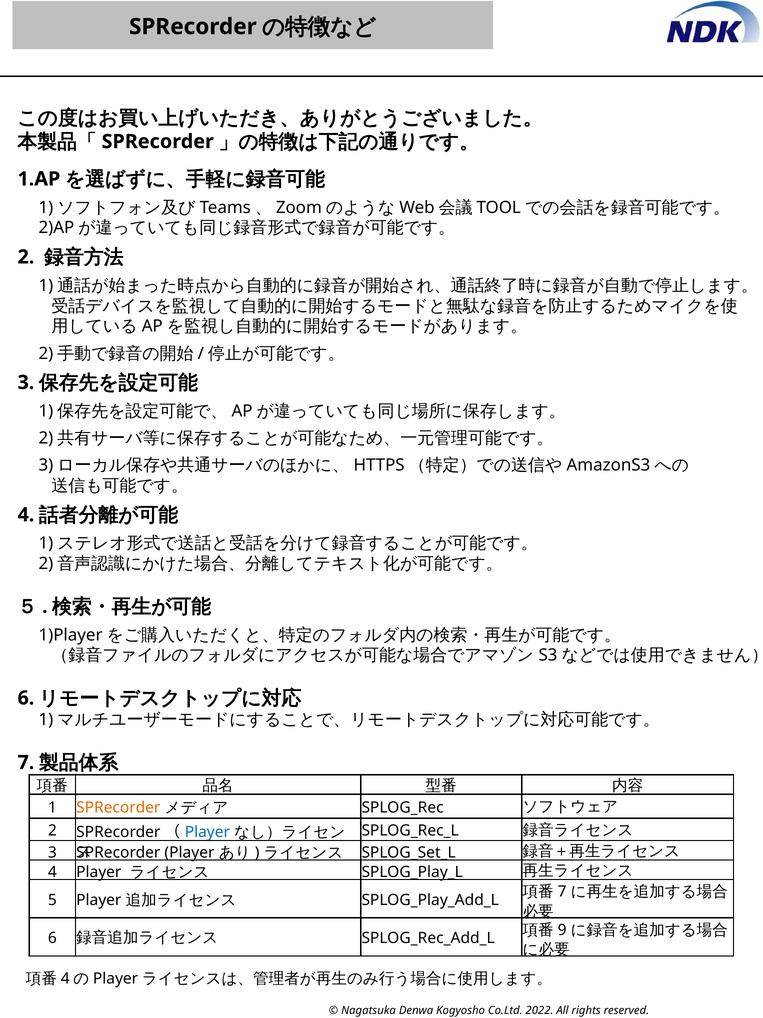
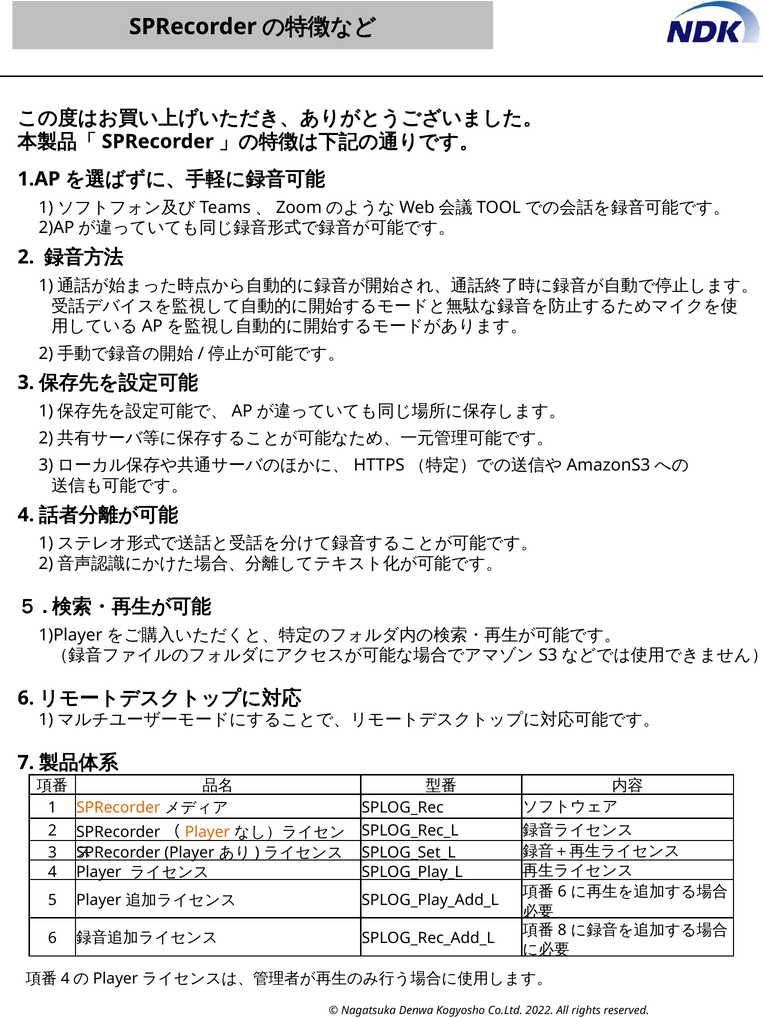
Player colour: blue -> orange (207, 832)
7: 7 -> 6 (562, 891)
9: 9 -> 8 (562, 929)
